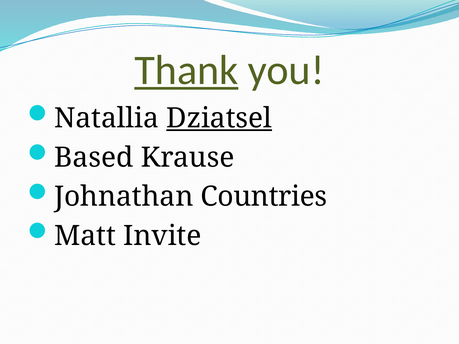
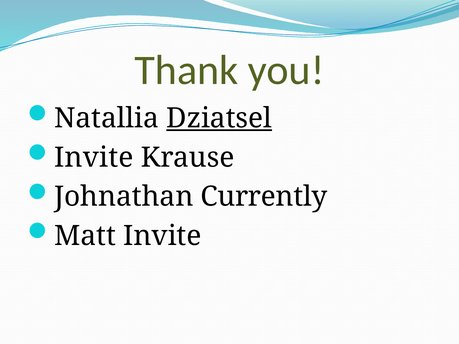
Thank underline: present -> none (186, 70)
Based: Based -> Invite (94, 158)
Countries: Countries -> Currently (264, 197)
